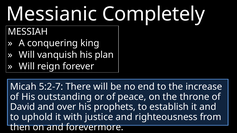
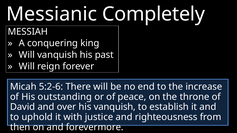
plan: plan -> past (104, 55)
5:2-7: 5:2-7 -> 5:2-6 (51, 87)
his prophets: prophets -> vanquish (115, 107)
